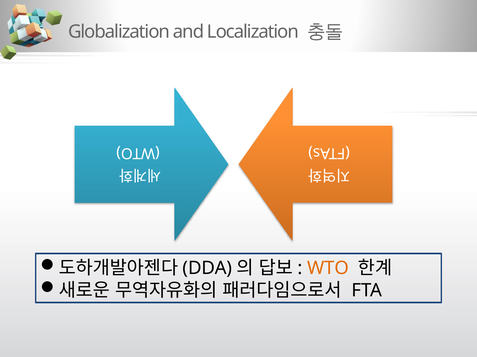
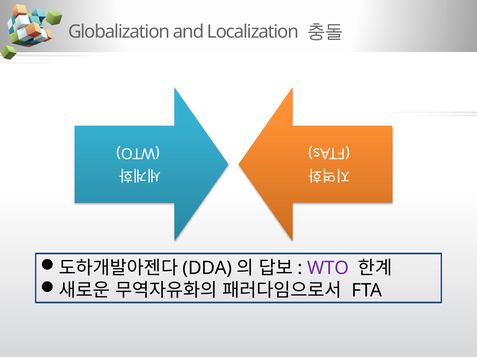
WTO colour: orange -> purple (328, 269)
